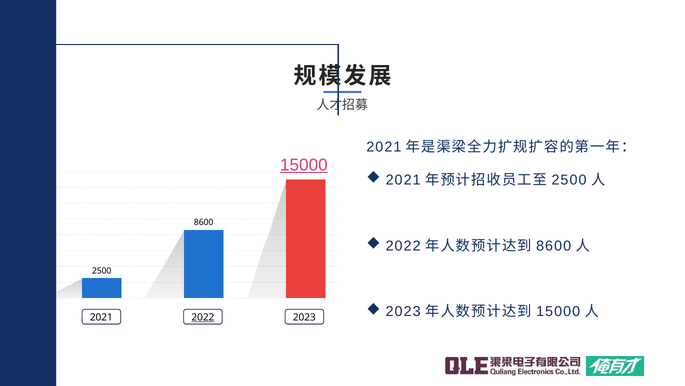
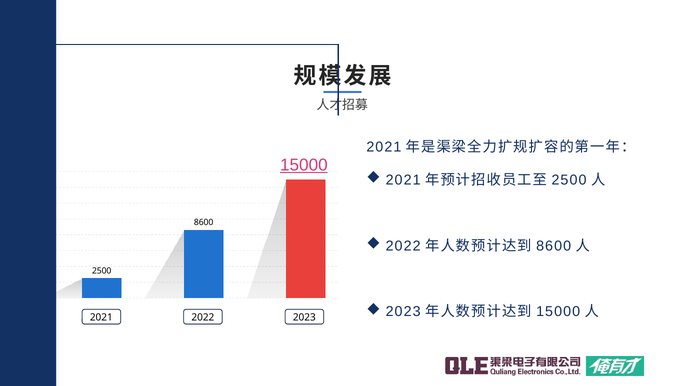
2022 underline: present -> none (203, 317)
